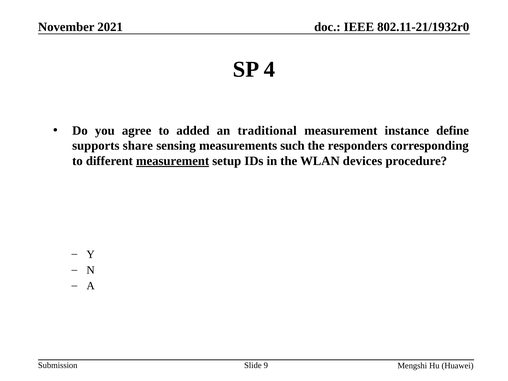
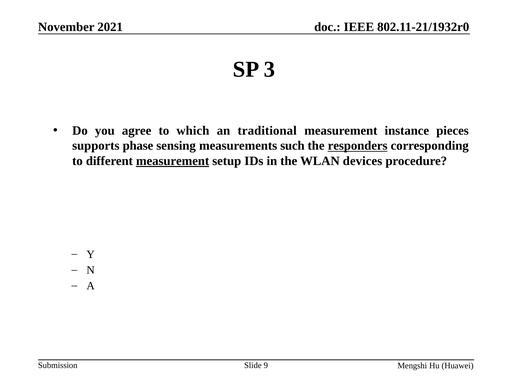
4: 4 -> 3 (269, 69)
added: added -> which (193, 131)
define: define -> pieces (453, 131)
share: share -> phase (138, 146)
responders underline: none -> present (358, 146)
